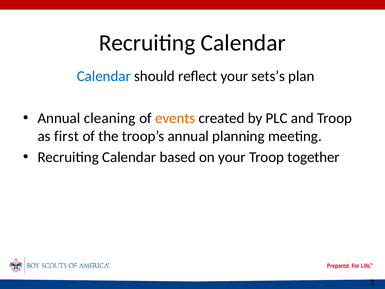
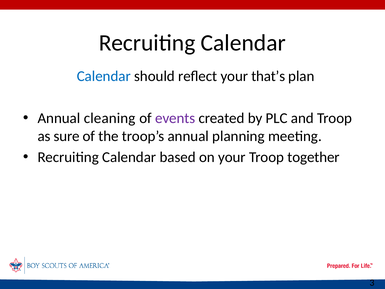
sets’s: sets’s -> that’s (268, 76)
events colour: orange -> purple (175, 118)
first: first -> sure (67, 136)
